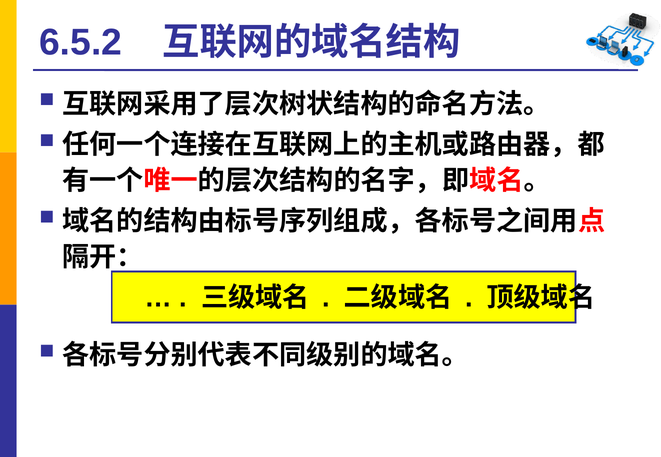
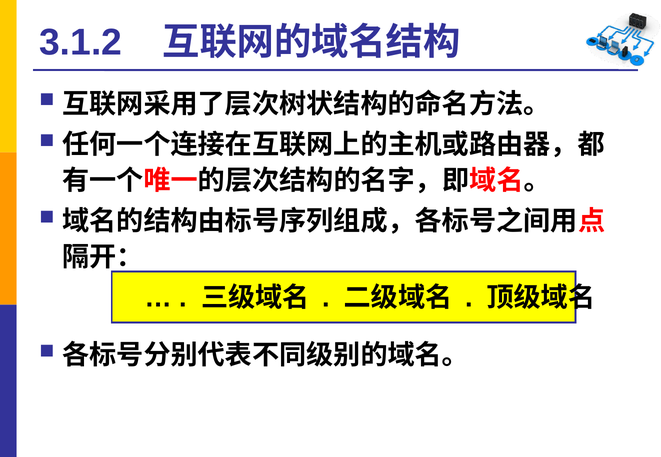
6.5.2: 6.5.2 -> 3.1.2 (81, 43)
